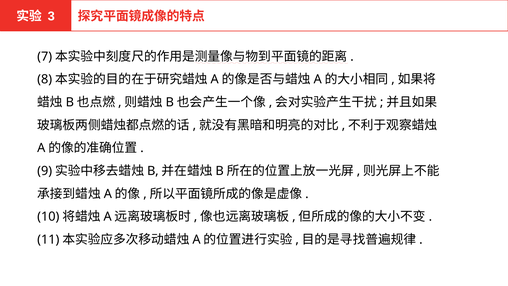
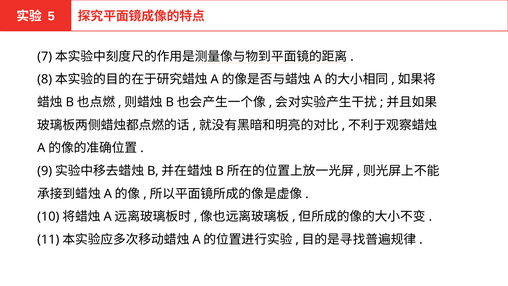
3: 3 -> 5 (51, 16)
